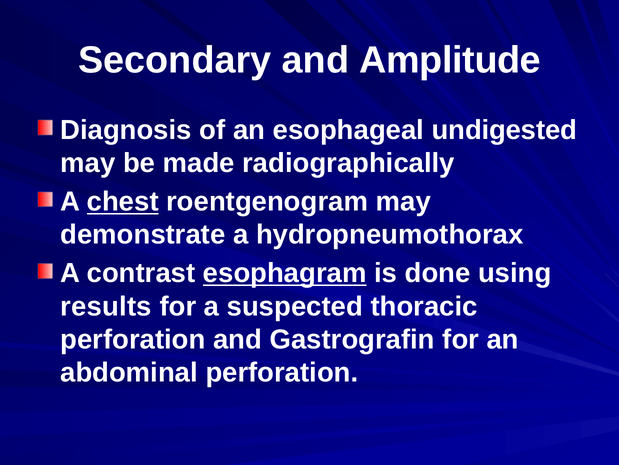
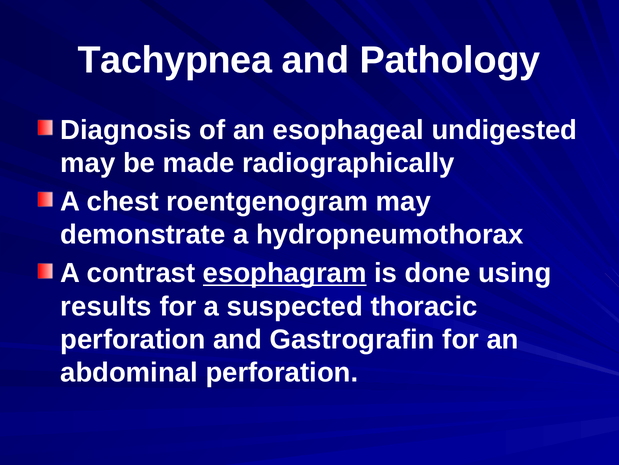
Secondary: Secondary -> Tachypnea (175, 60)
Amplitude: Amplitude -> Pathology (450, 60)
chest underline: present -> none (123, 201)
